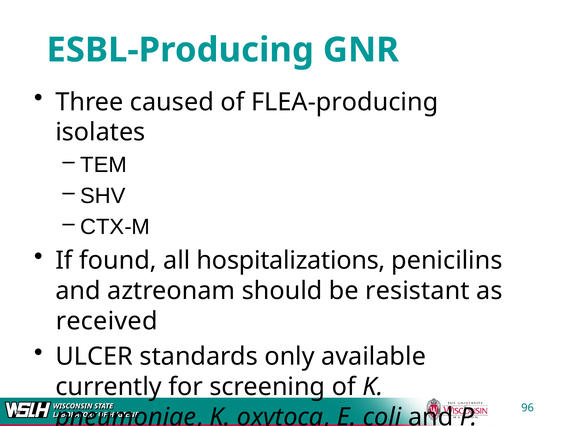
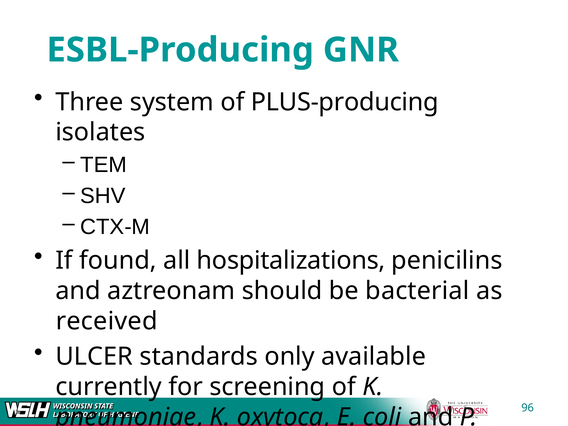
caused: caused -> system (172, 102)
FLEA-producing: FLEA-producing -> PLUS-producing (345, 102)
resistant: resistant -> bacterial (417, 291)
